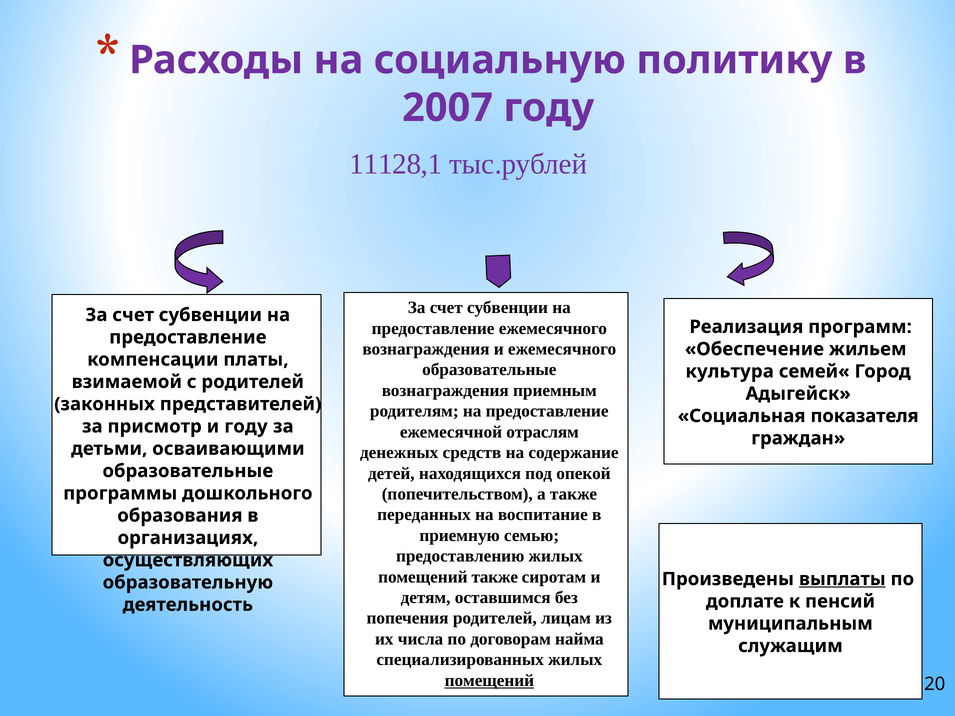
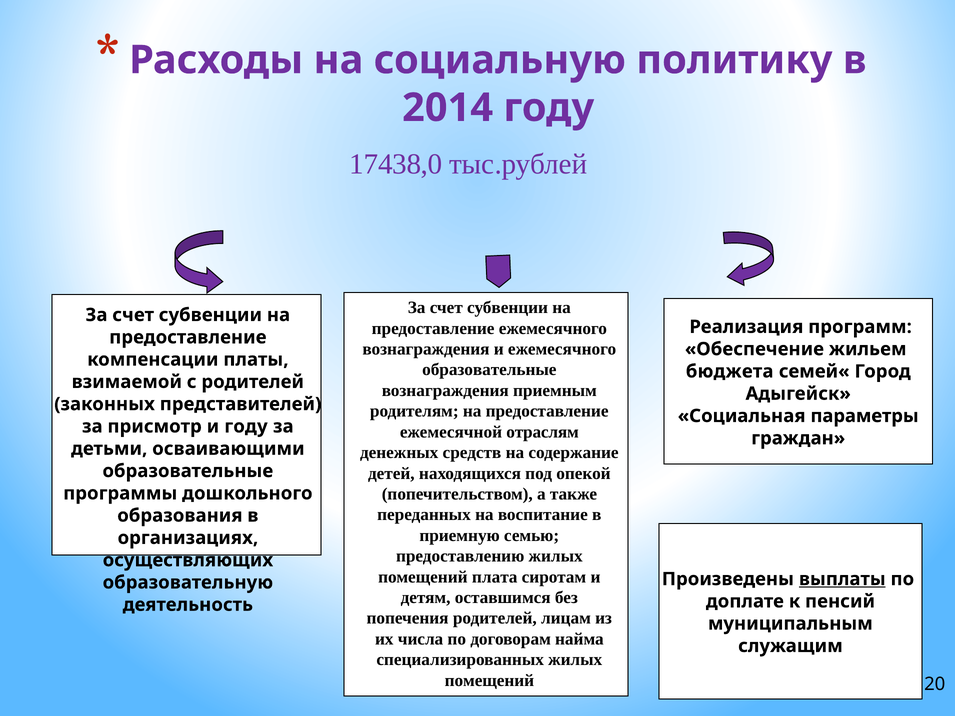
2007: 2007 -> 2014 (448, 108)
11128,1: 11128,1 -> 17438,0 (396, 164)
культура: культура -> бюджета (730, 372)
показателя: показателя -> параметры (865, 416)
помещений также: также -> плата (495, 577)
помещений underline: present -> none (489, 681)
